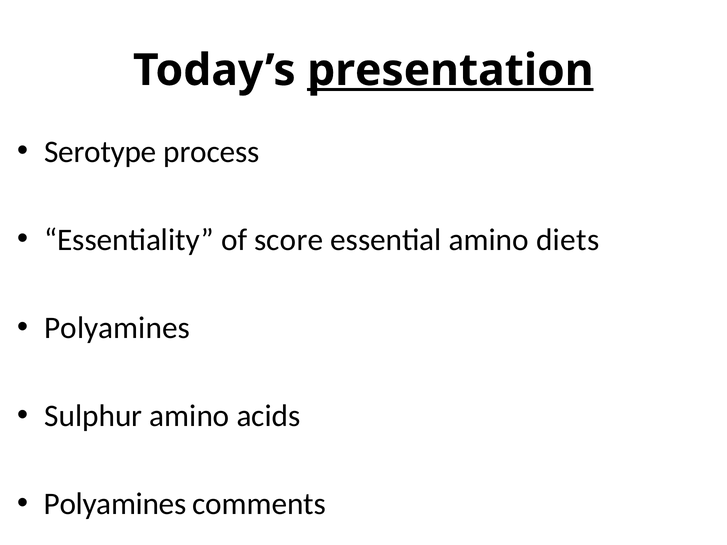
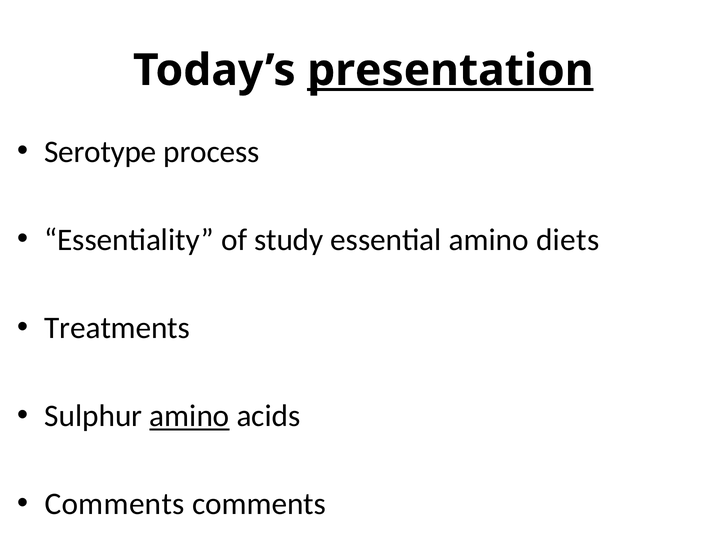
score: score -> study (289, 240)
Polyamines: Polyamines -> Treatments (117, 328)
amino underline: none -> present (189, 416)
Polyamines: Polyamines -> Comments (115, 504)
